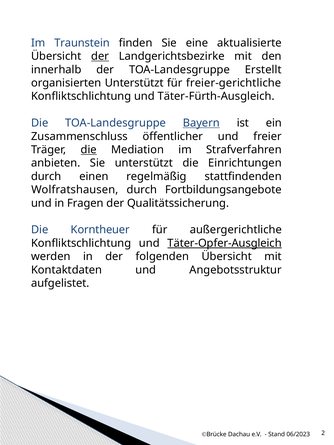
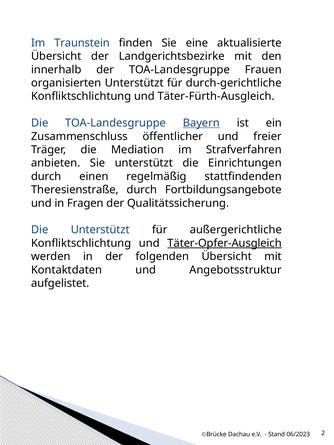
der underline: present -> none (100, 56)
Erstellt: Erstellt -> Frauen (263, 70)
freier-gerichtliche: freier-gerichtliche -> durch-gerichtliche (234, 83)
die underline: present -> none (89, 150)
Wolfratshausen: Wolfratshausen -> Theresienstraße (75, 190)
Die Korntheuer: Korntheuer -> Unterstützt (100, 230)
